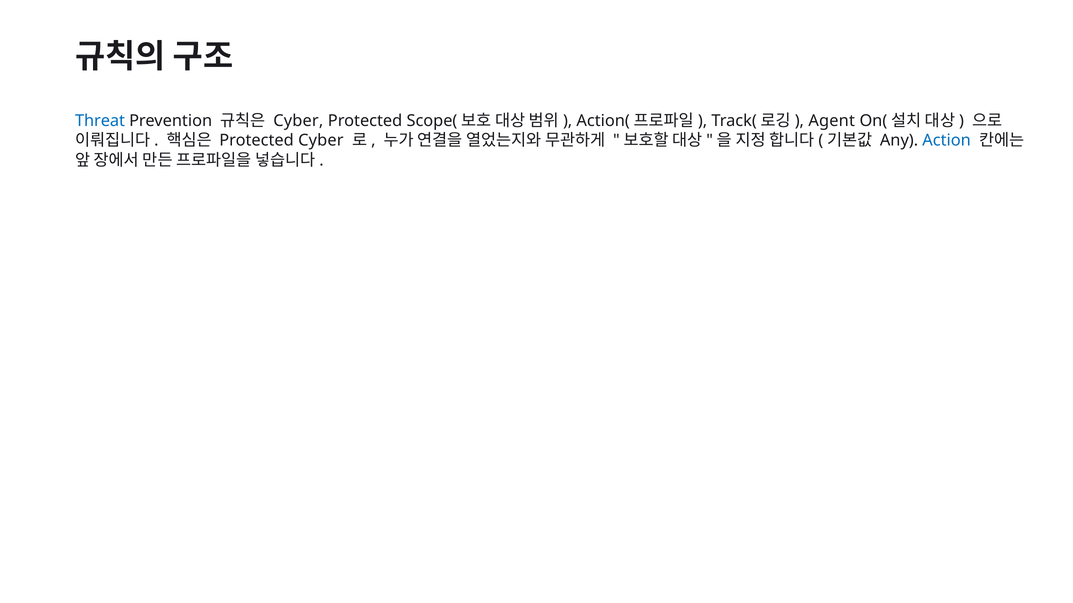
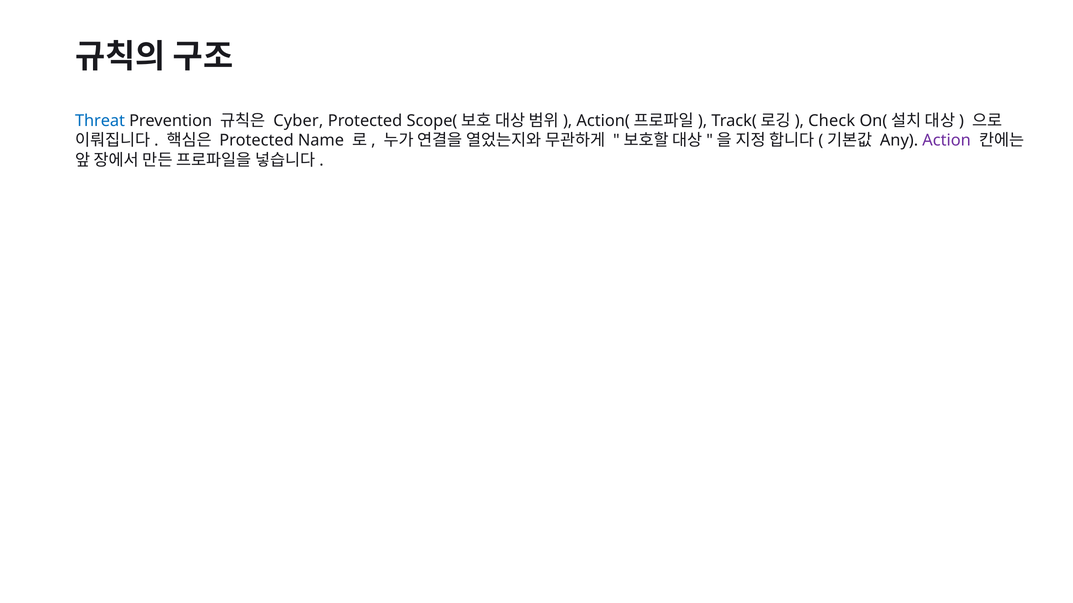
Agent: Agent -> Check (832, 121)
Protected Cyber: Cyber -> Name (321, 141)
Action colour: blue -> purple (947, 141)
